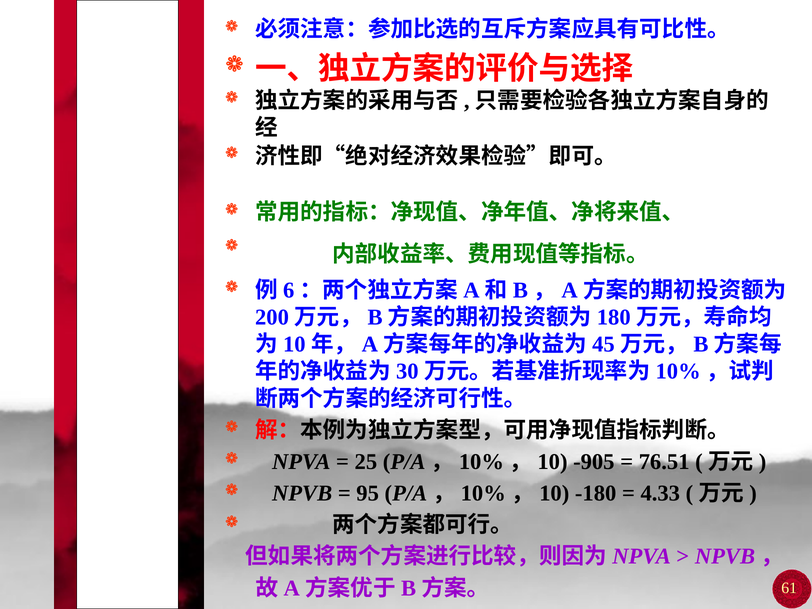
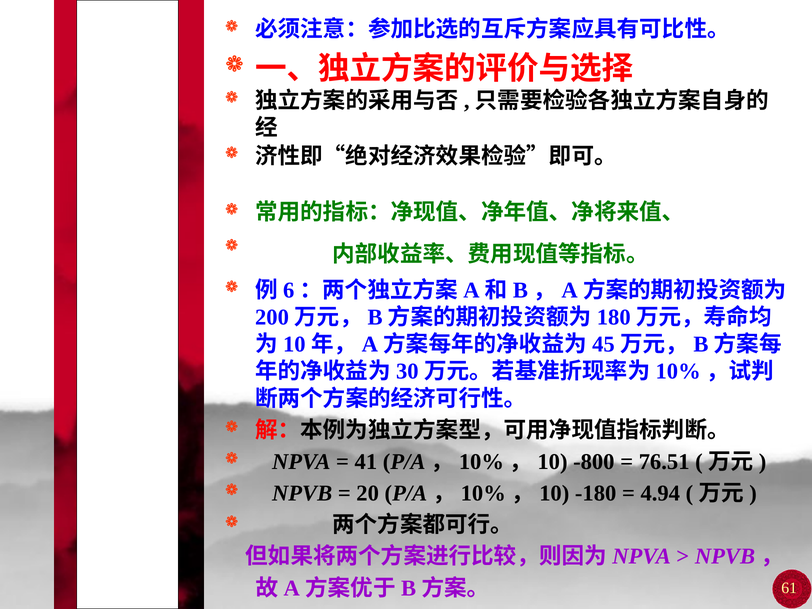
25: 25 -> 41 (366, 462)
-905: -905 -> -800 (594, 462)
95: 95 -> 20 (368, 493)
4.33: 4.33 -> 4.94 (660, 493)
